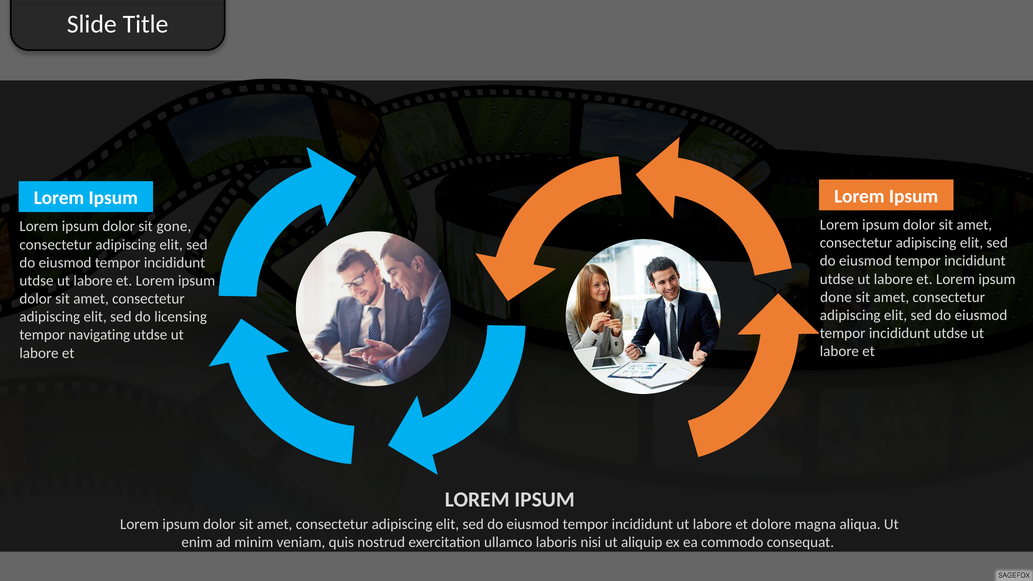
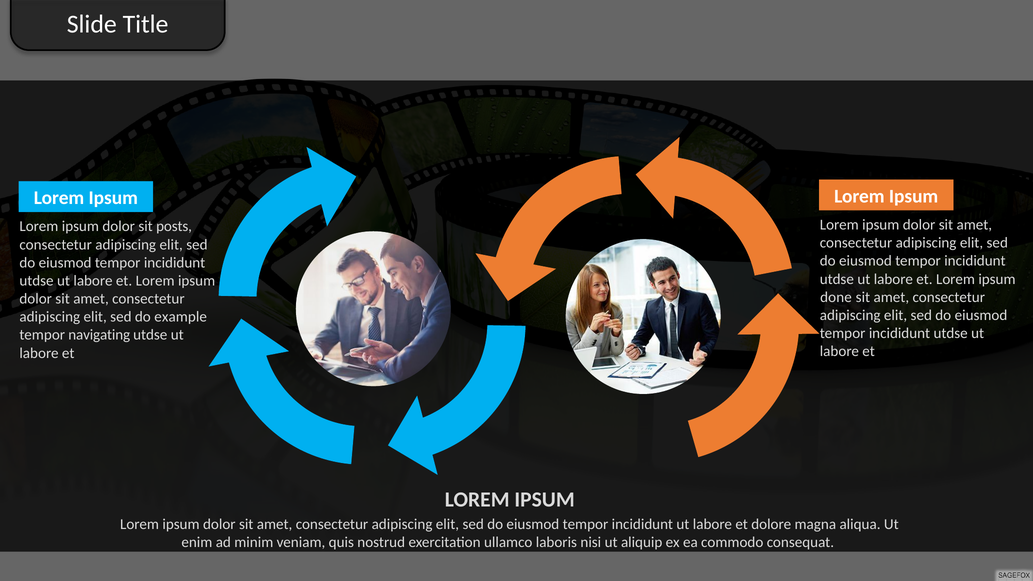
gone: gone -> posts (174, 227)
licensing: licensing -> example (181, 317)
